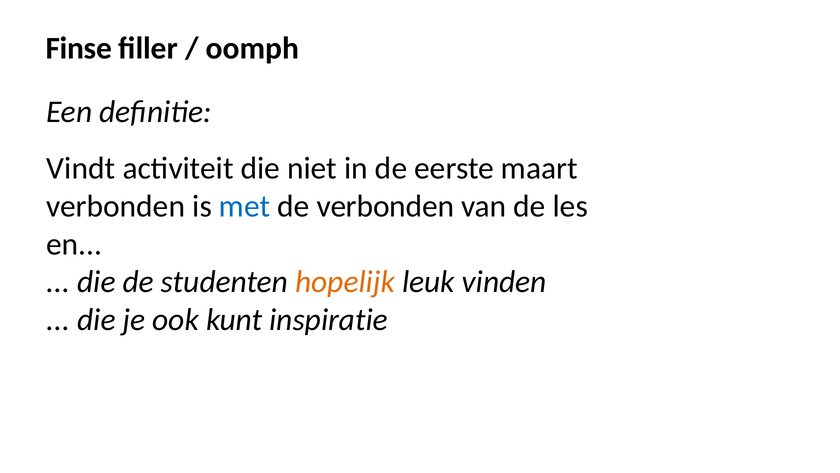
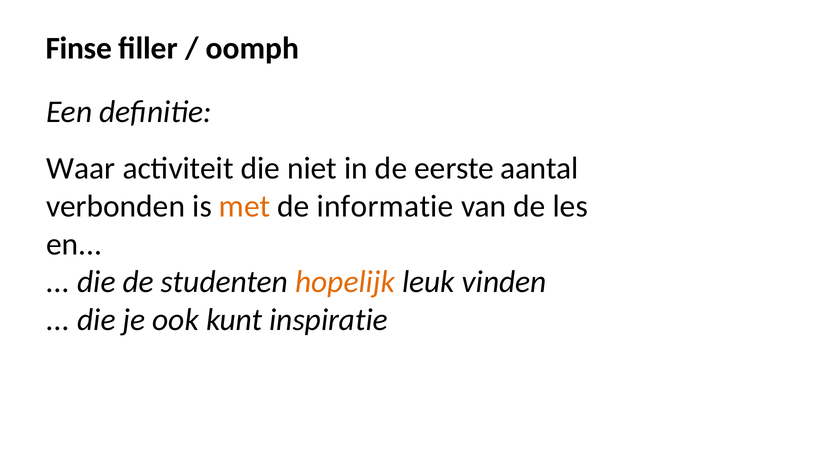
Vindt: Vindt -> Waar (81, 168)
maart: maart -> aantal (539, 168)
met colour: blue -> orange (245, 206)
de verbonden: verbonden -> informatie (385, 206)
